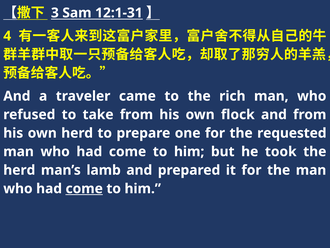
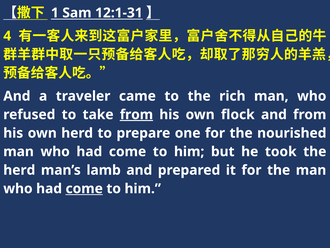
3: 3 -> 1 (55, 13)
from underline: none -> present (136, 114)
requested: requested -> nourished (292, 133)
